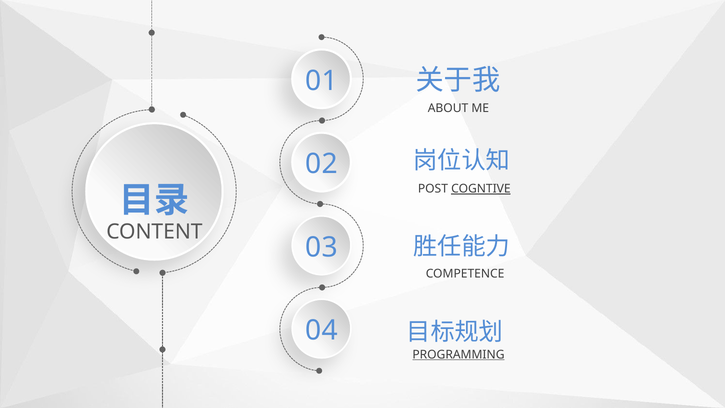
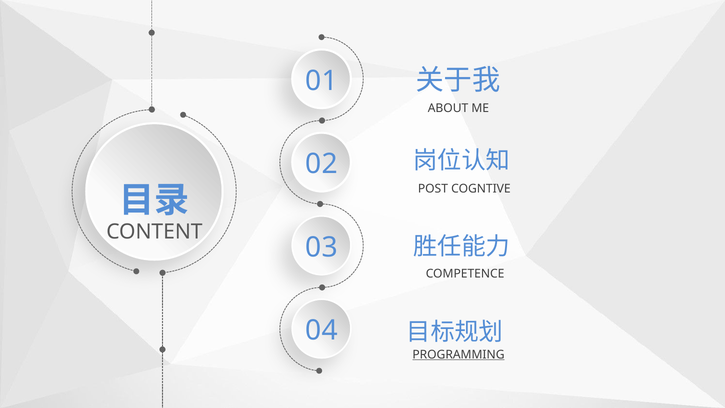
COGNTIVE underline: present -> none (481, 189)
